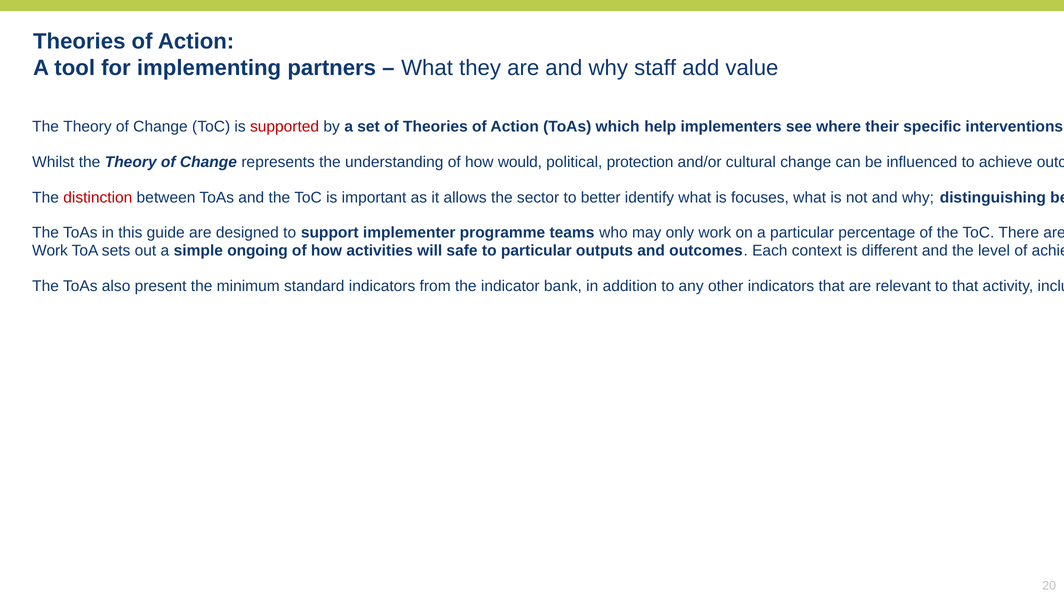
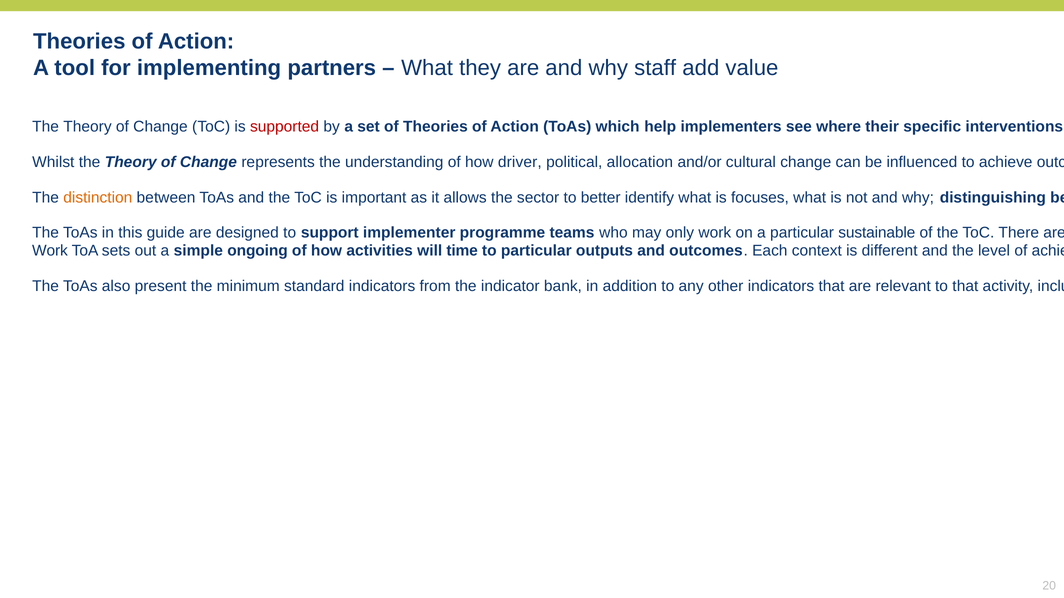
would: would -> driver (520, 162)
protection: protection -> allocation (640, 162)
distinction colour: red -> orange (98, 198)
percentage: percentage -> sustainable (877, 233)
safe: safe -> time (462, 251)
